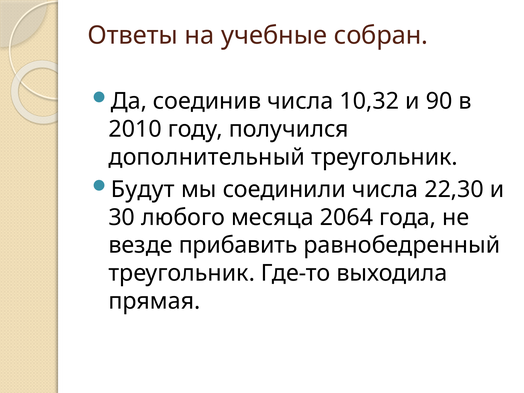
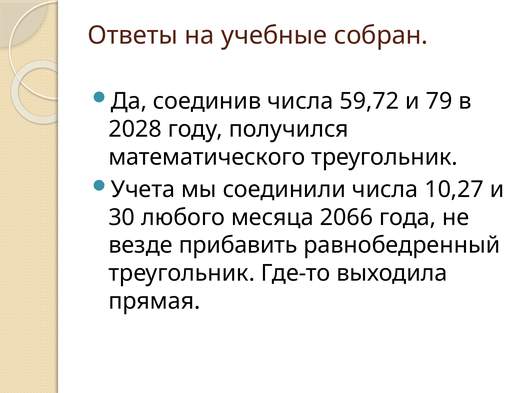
10,32: 10,32 -> 59,72 (369, 101)
90: 90 -> 79 (439, 101)
2010: 2010 -> 2028 (135, 129)
дополнительный: дополнительный -> математического (207, 157)
Будут: Будут -> Учета (143, 189)
22,30: 22,30 -> 10,27 (454, 189)
2064: 2064 -> 2066 (346, 217)
